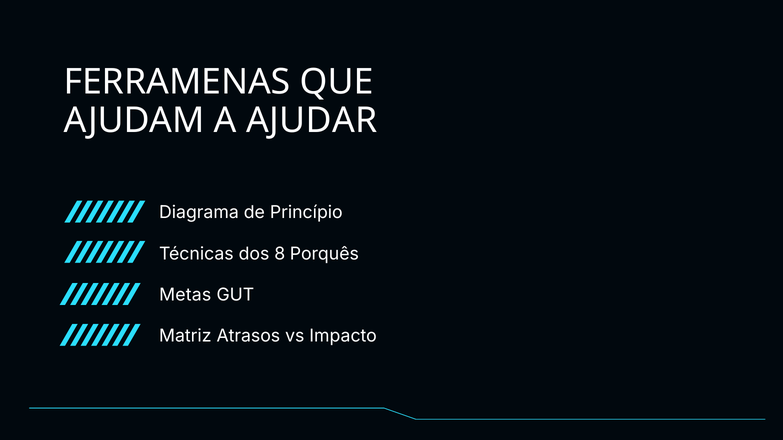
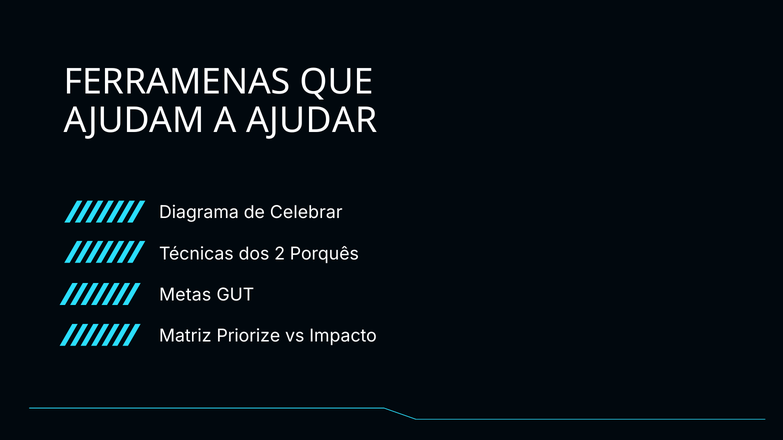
Princípio: Princípio -> Celebrar (306, 213)
8: 8 -> 2 (280, 254)
Atrasos: Atrasos -> Priorize (248, 336)
